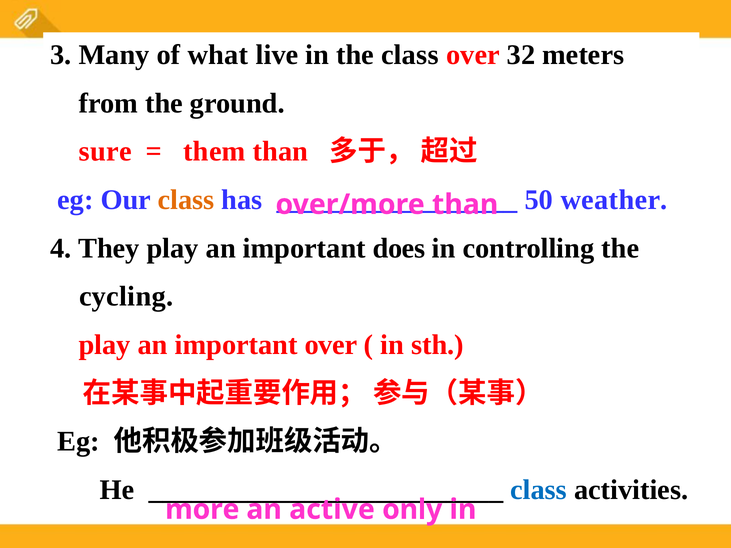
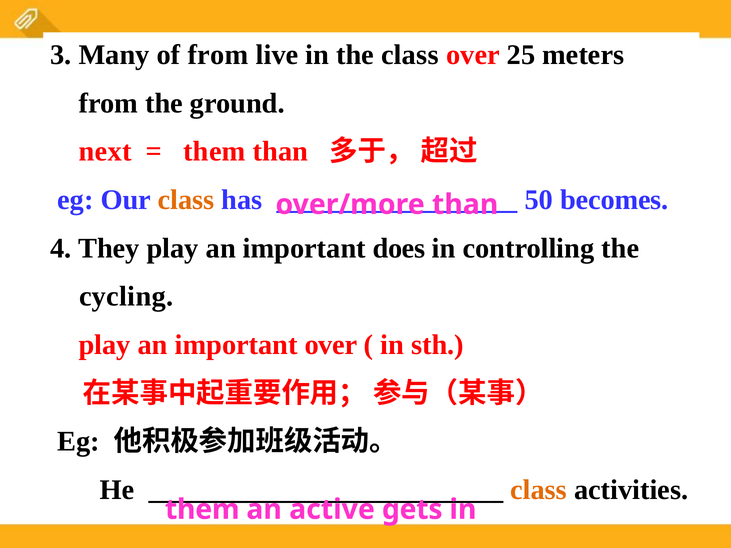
of what: what -> from (218, 55)
32: 32 -> 25 (521, 55)
sure: sure -> next (105, 152)
weather: weather -> becomes (614, 200)
class colour: blue -> orange (539, 490)
more: more -> them (202, 510)
only: only -> gets (412, 510)
